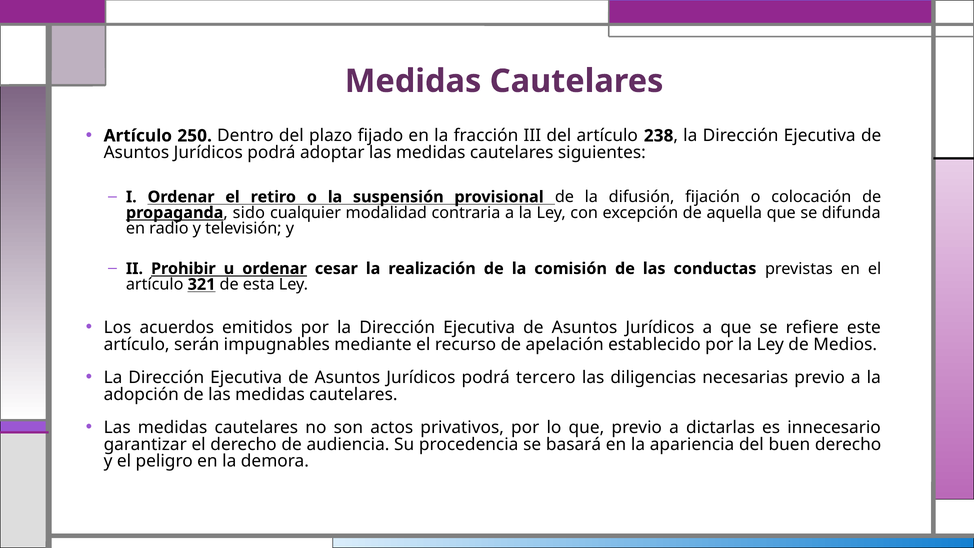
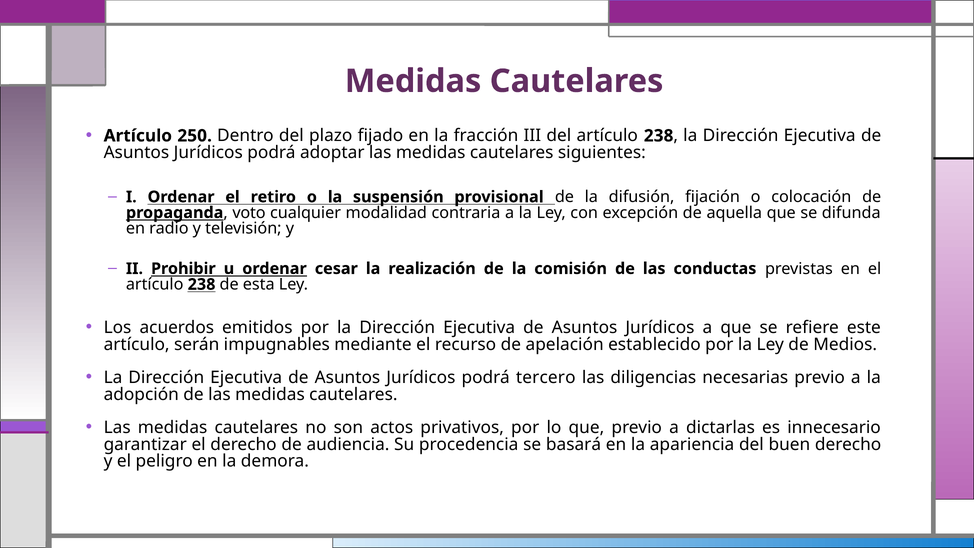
sido: sido -> voto (249, 213)
321: 321 -> 238 (202, 284)
